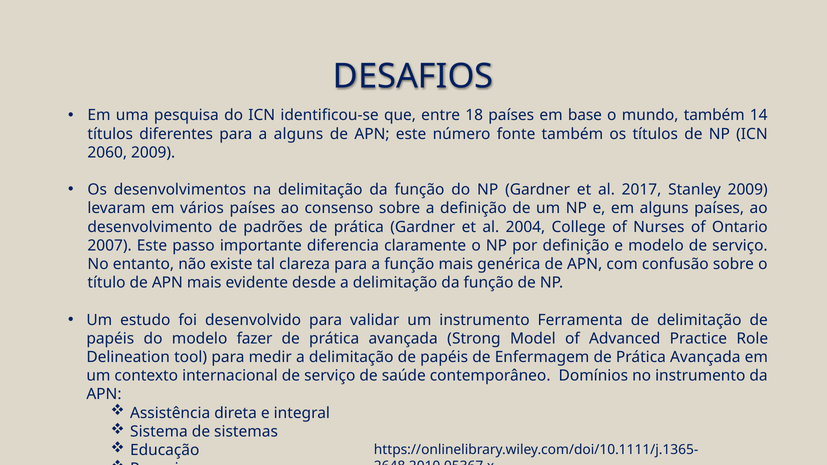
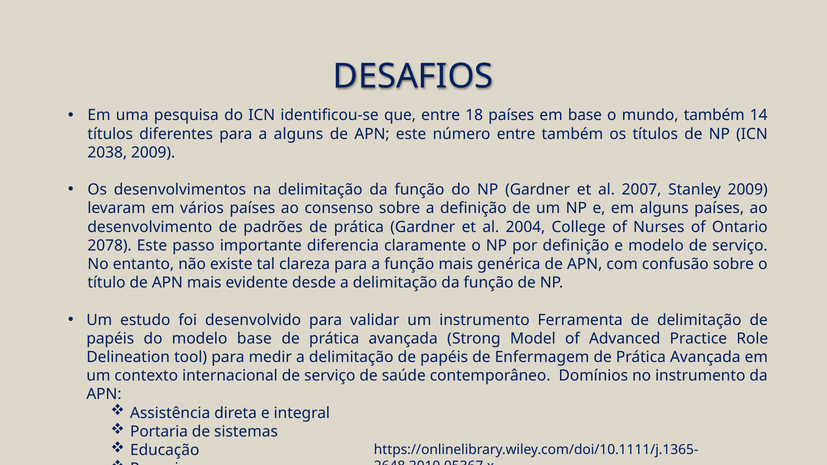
número fonte: fonte -> entre (516, 134)
2060: 2060 -> 2038 (107, 153)
2017: 2017 -> 2007 (642, 190)
2007: 2007 -> 2078 (110, 246)
modelo fazer: fazer -> base (254, 339)
Sistema: Sistema -> Portaria (159, 432)
